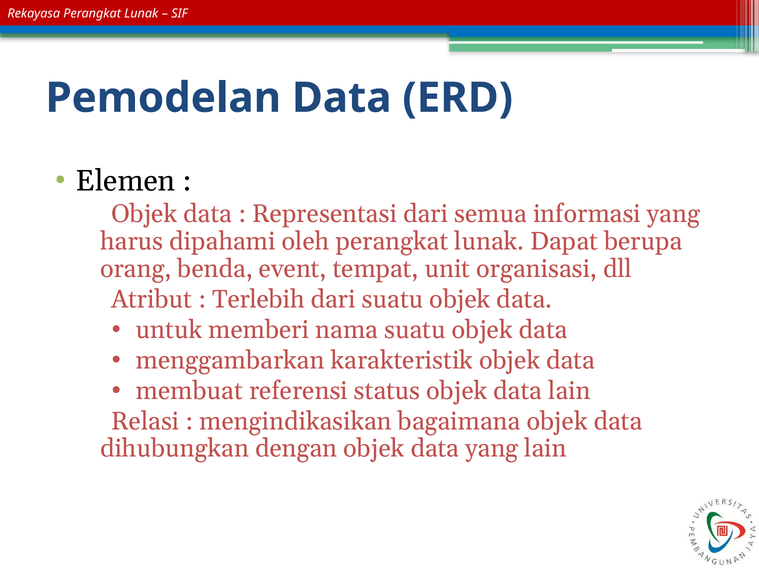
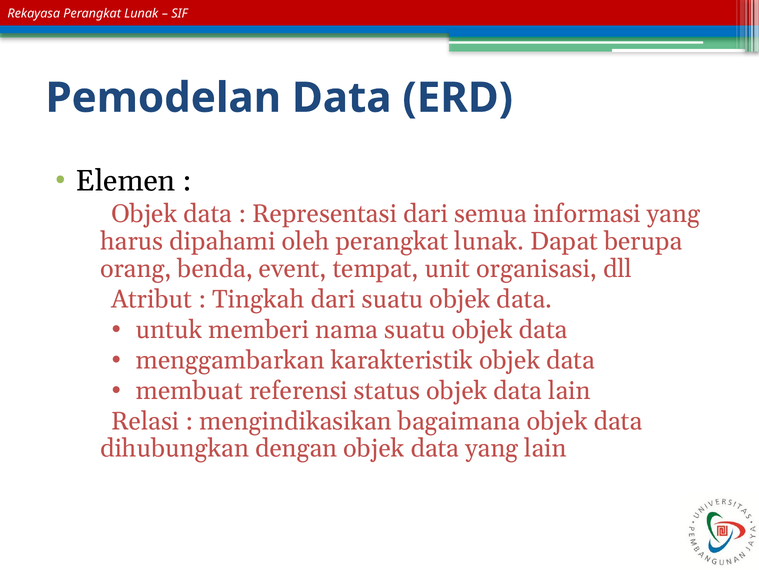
Terlebih: Terlebih -> Tingkah (258, 299)
